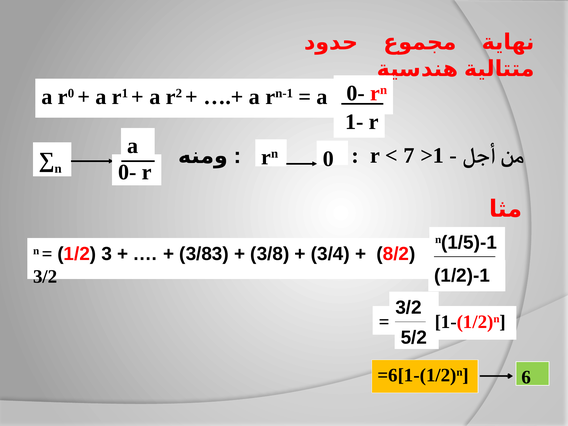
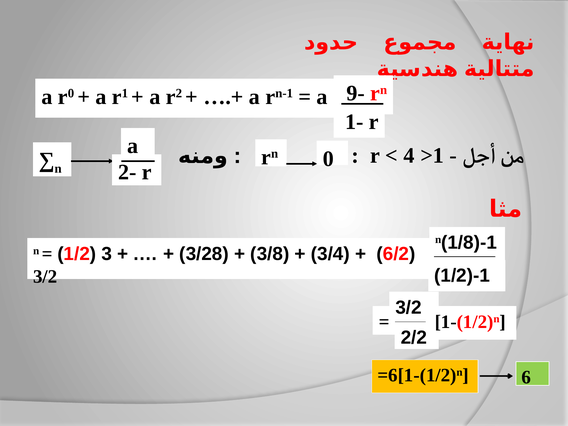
0-: 0- -> 9- (356, 93)
7: 7 -> 4 (409, 156)
0-: 0- -> 2- (127, 172)
1/5: 1/5 -> 1/8 (461, 243)
3/83: 3/83 -> 3/28 (204, 254)
8/2: 8/2 -> 6/2 (396, 254)
5/2: 5/2 -> 2/2 (414, 338)
